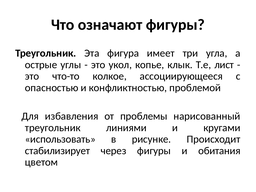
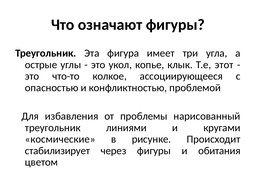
лист: лист -> этот (224, 65)
использовать: использовать -> космические (60, 139)
